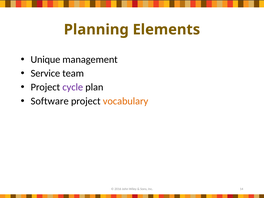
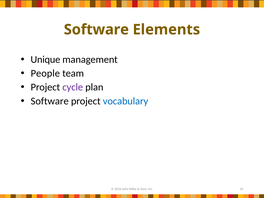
Planning: Planning -> Software (96, 30)
Service: Service -> People (45, 73)
vocabulary colour: orange -> blue (126, 101)
